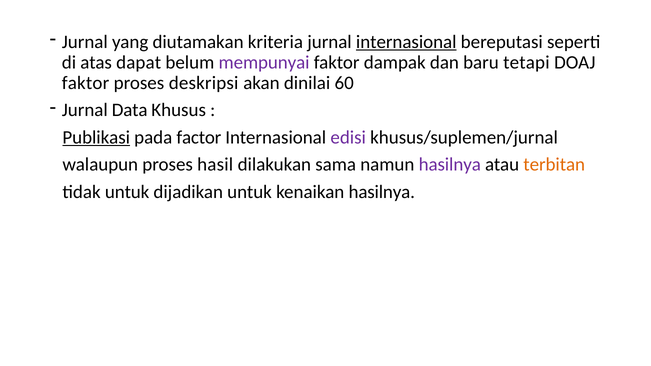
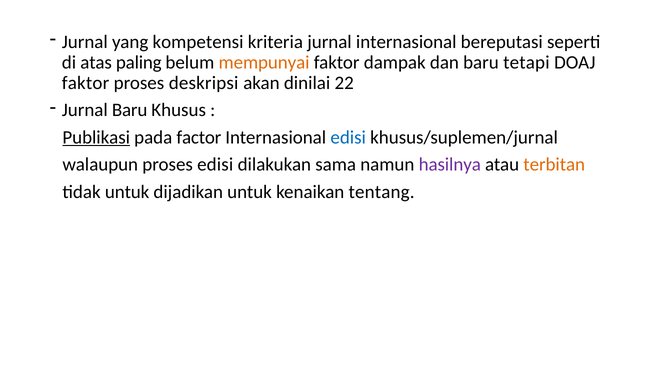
diutamakan: diutamakan -> kompetensi (198, 42)
internasional underline: present -> none (406, 42)
dapat: dapat -> paling (139, 62)
mempunyai colour: purple -> orange (264, 62)
60: 60 -> 22 (344, 83)
Jurnal Data: Data -> Baru (130, 110)
edisi colour: purple -> blue (348, 137)
proses hasil: hasil -> edisi (215, 165)
kenaikan hasilnya: hasilnya -> tentang (382, 192)
